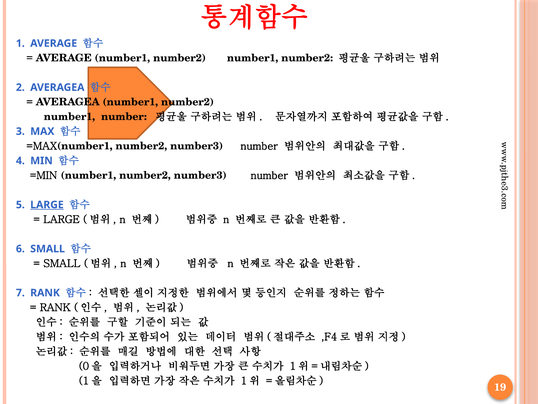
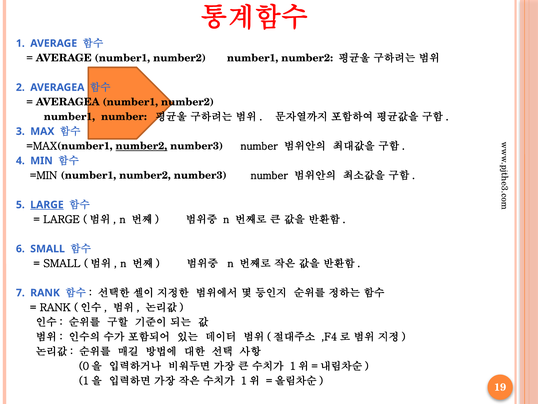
number2 underline: none -> present (141, 146)
